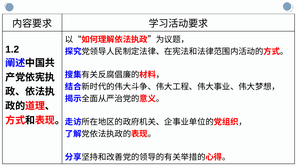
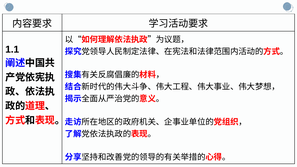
1.2: 1.2 -> 1.1 (12, 49)
